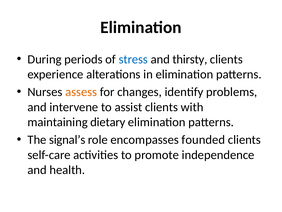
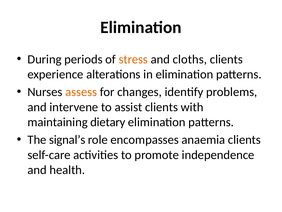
stress colour: blue -> orange (133, 59)
thirsty: thirsty -> cloths (190, 59)
founded: founded -> anaemia (203, 139)
